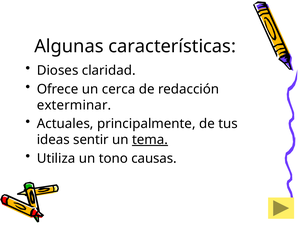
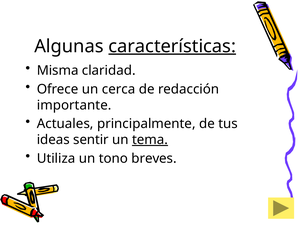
características underline: none -> present (172, 46)
Dioses: Dioses -> Misma (58, 70)
exterminar: exterminar -> importante (74, 105)
causas: causas -> breves (154, 158)
